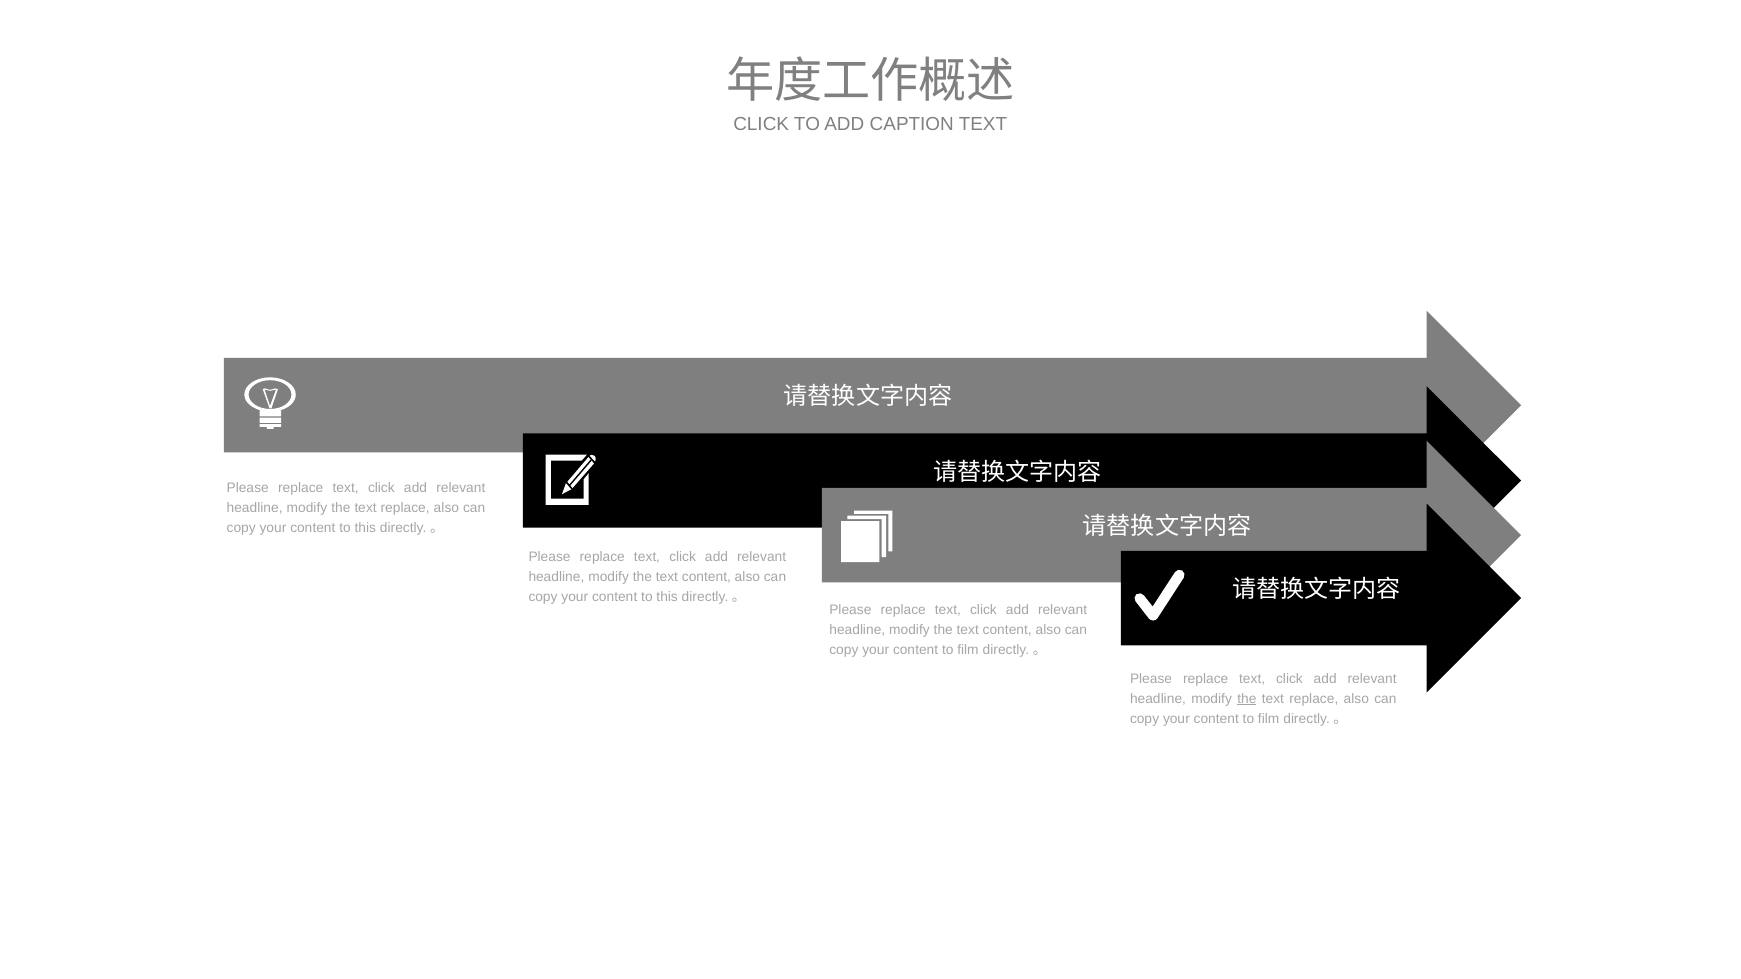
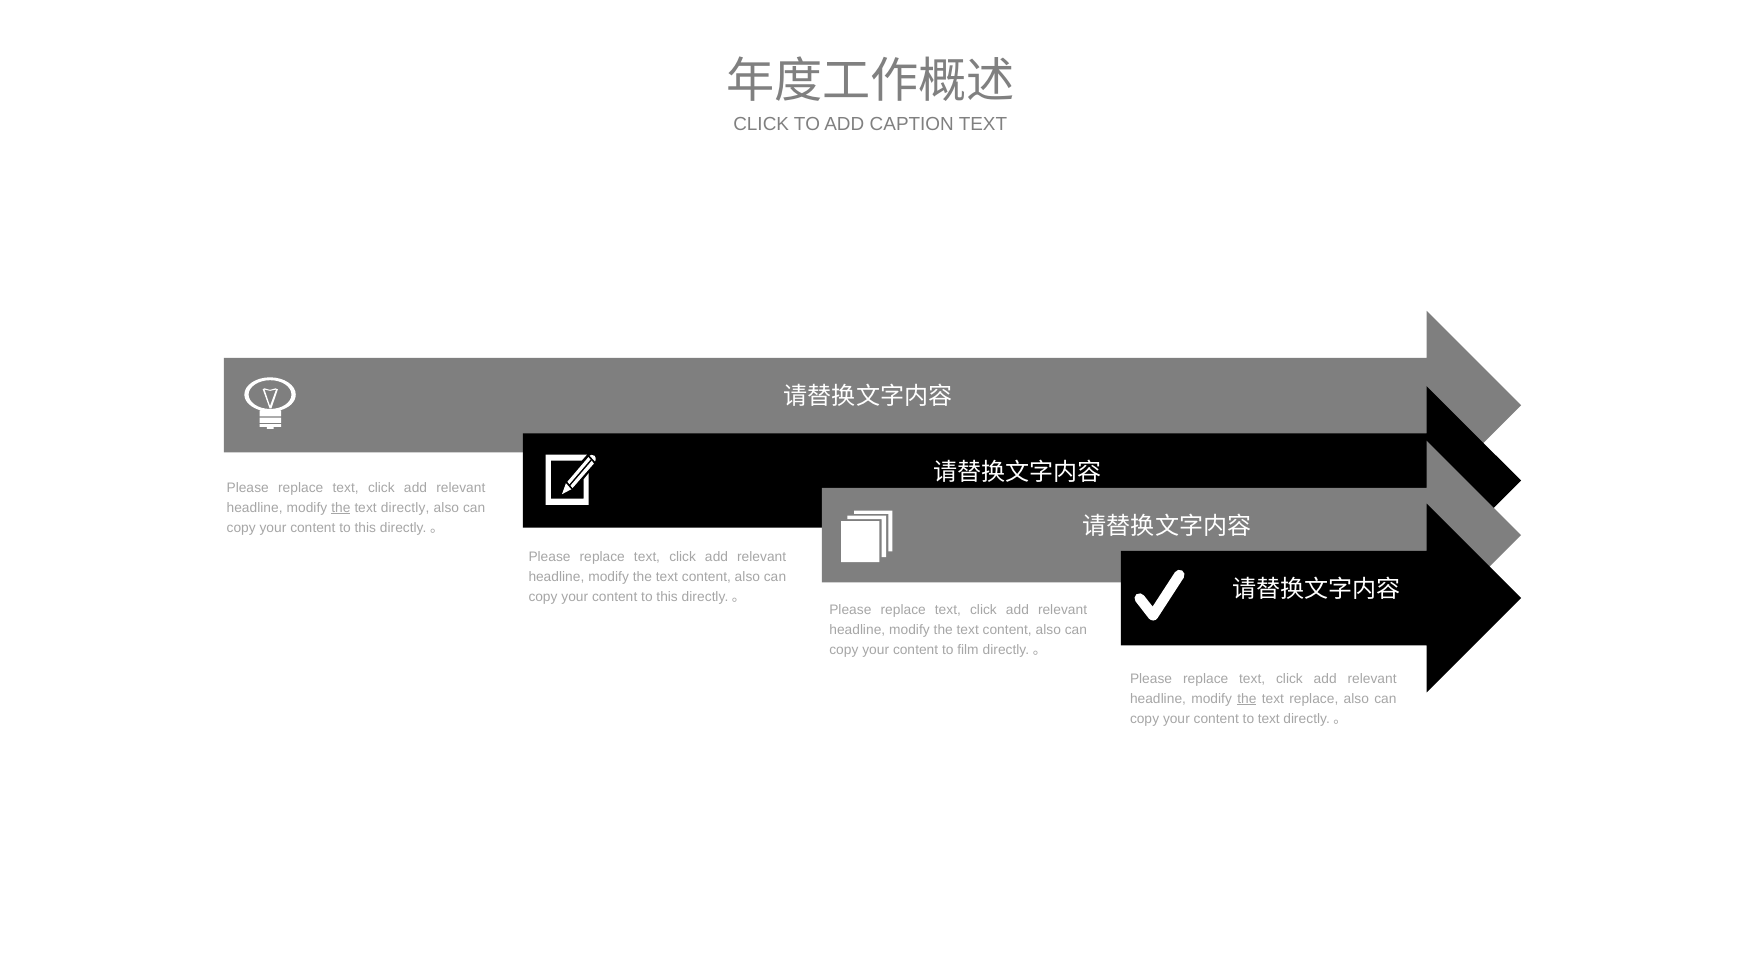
the underline: none -> present (341, 508)
replace: replace -> directly (405, 508)
film: film -> text (1269, 719)
